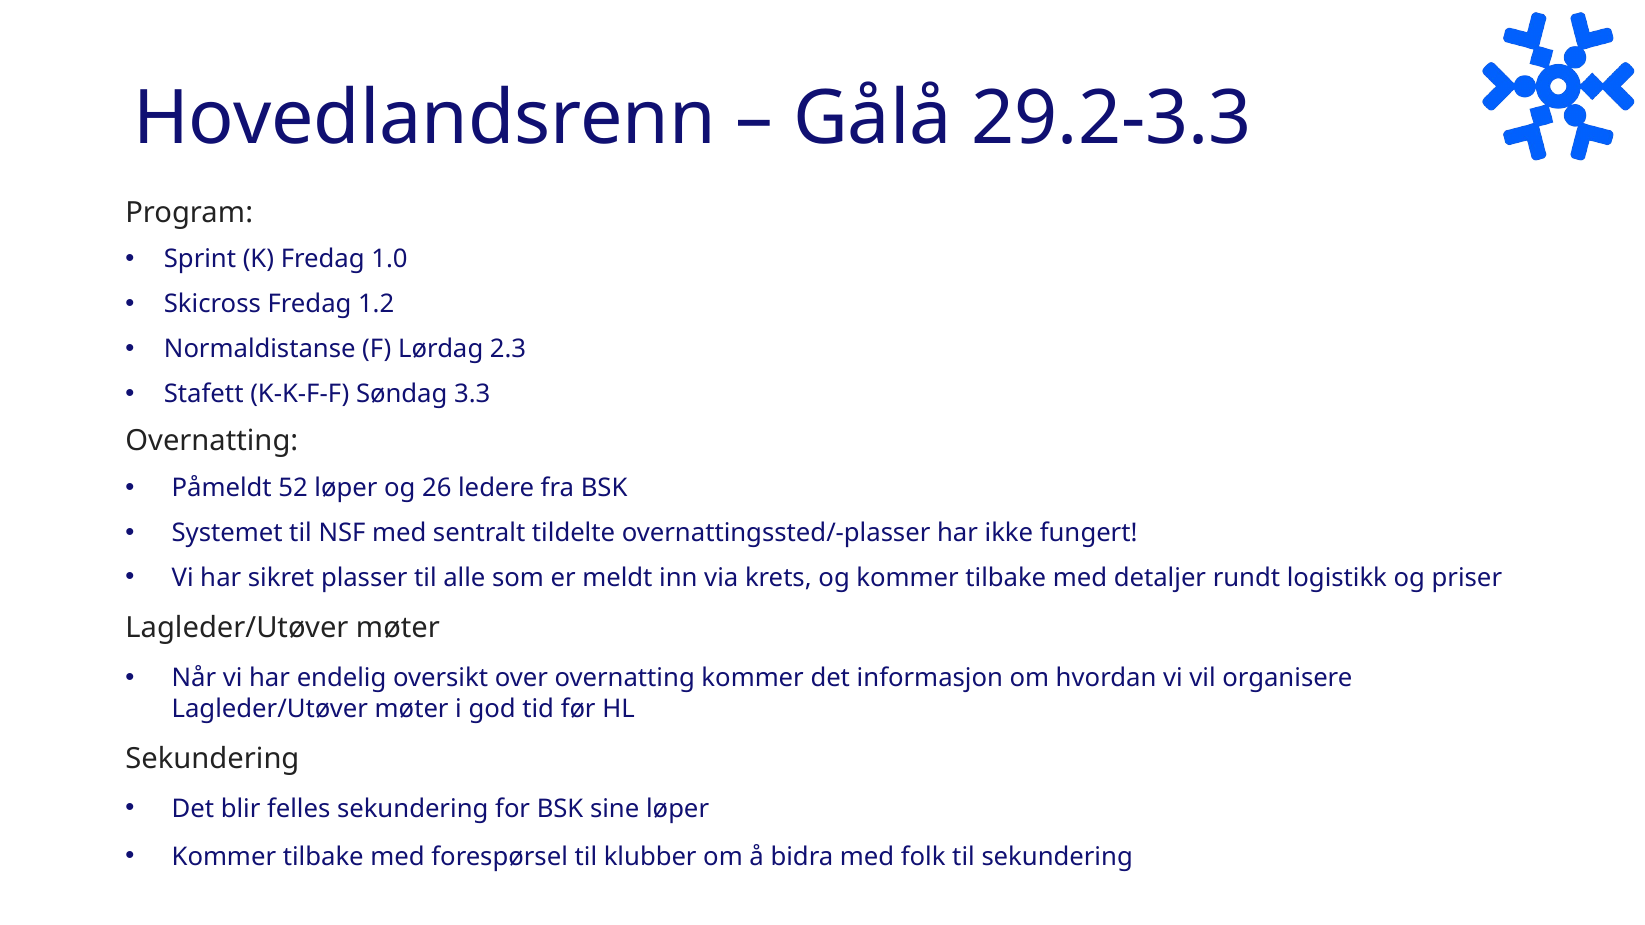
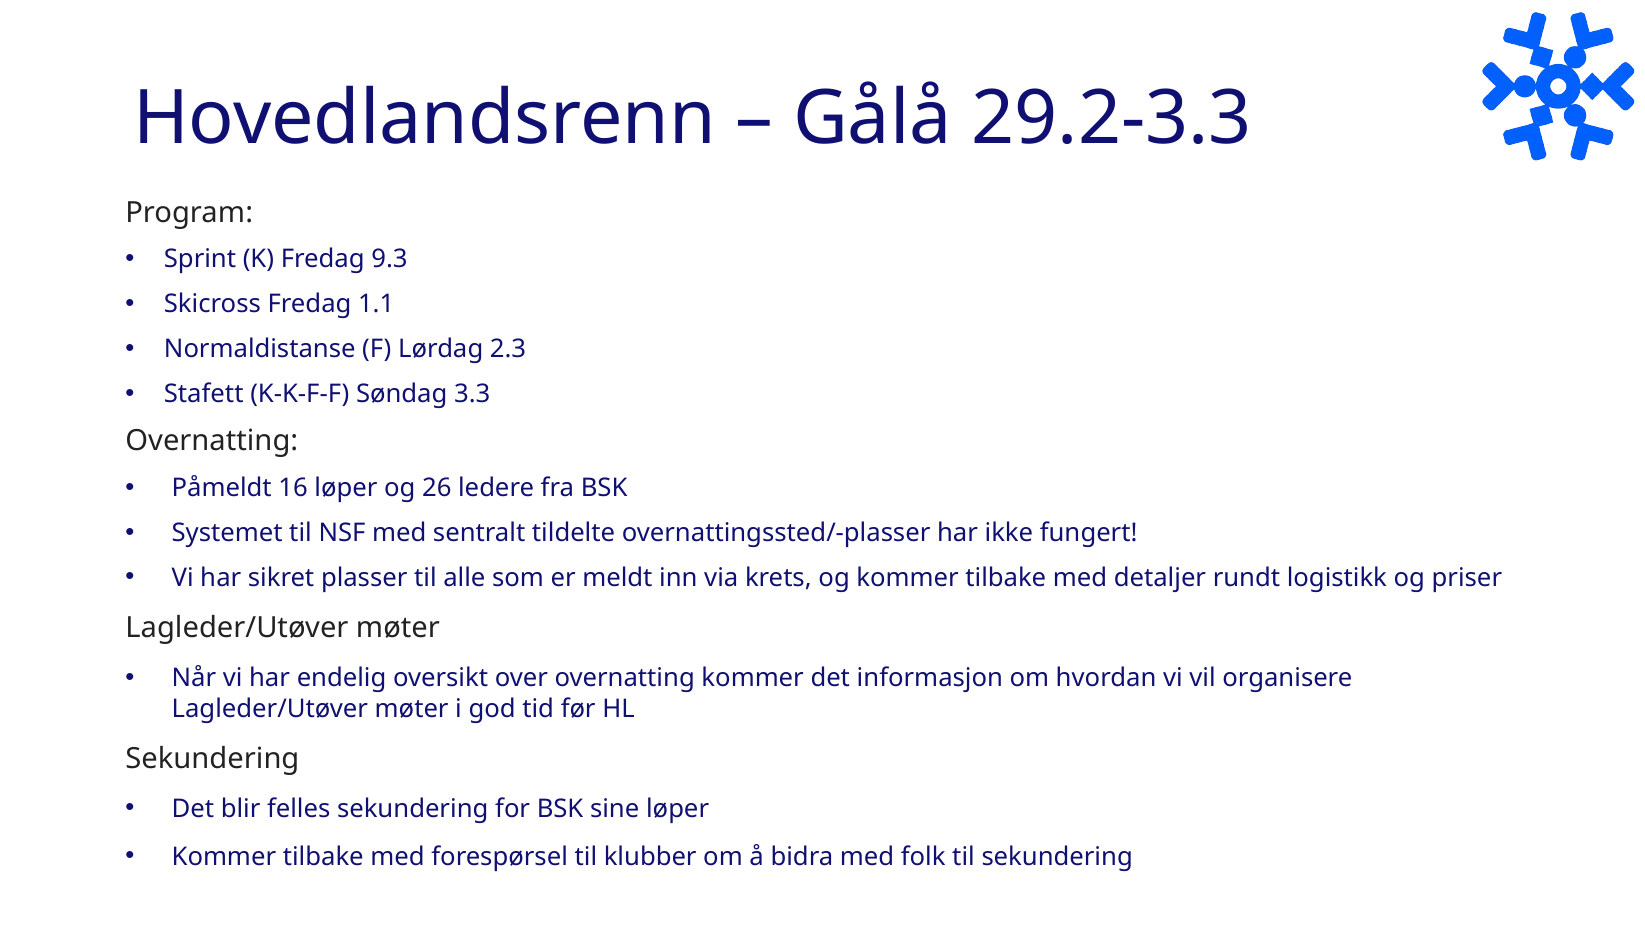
1.0: 1.0 -> 9.3 (390, 260)
1.2: 1.2 -> 1.1 (376, 304)
52: 52 -> 16 (293, 488)
